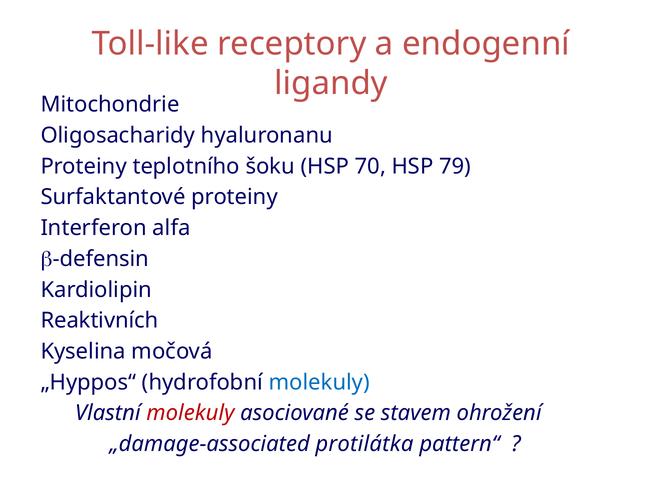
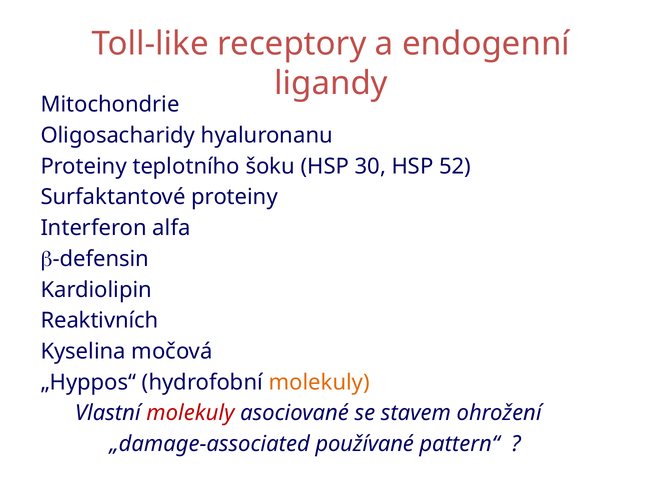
70: 70 -> 30 (370, 167)
79: 79 -> 52 (455, 167)
molekuly colour: blue -> orange (319, 383)
protilátka: protilátka -> používané (365, 444)
